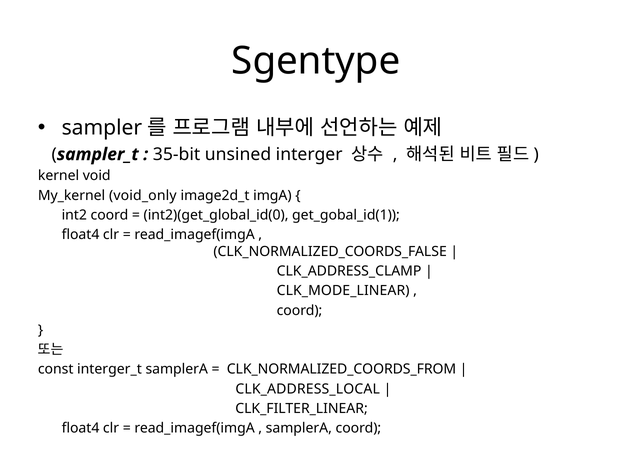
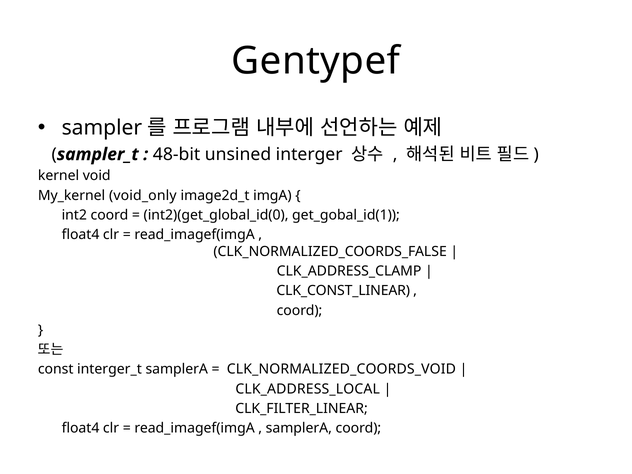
Sgentype: Sgentype -> Gentypef (316, 61)
35-bit: 35-bit -> 48-bit (177, 154)
CLK_MODE_LINEAR: CLK_MODE_LINEAR -> CLK_CONST_LINEAR (343, 291)
CLK_NORMALIZED_COORDS_FROM: CLK_NORMALIZED_COORDS_FROM -> CLK_NORMALIZED_COORDS_VOID (341, 369)
